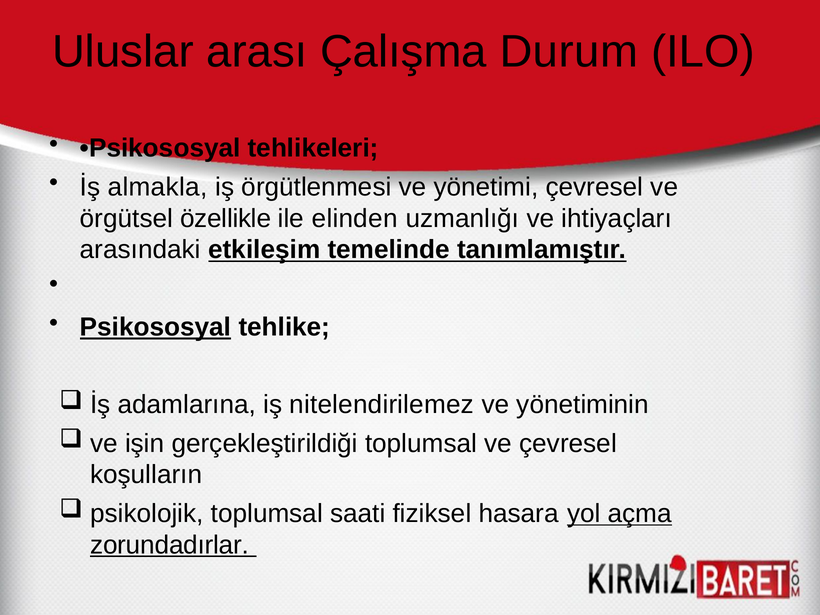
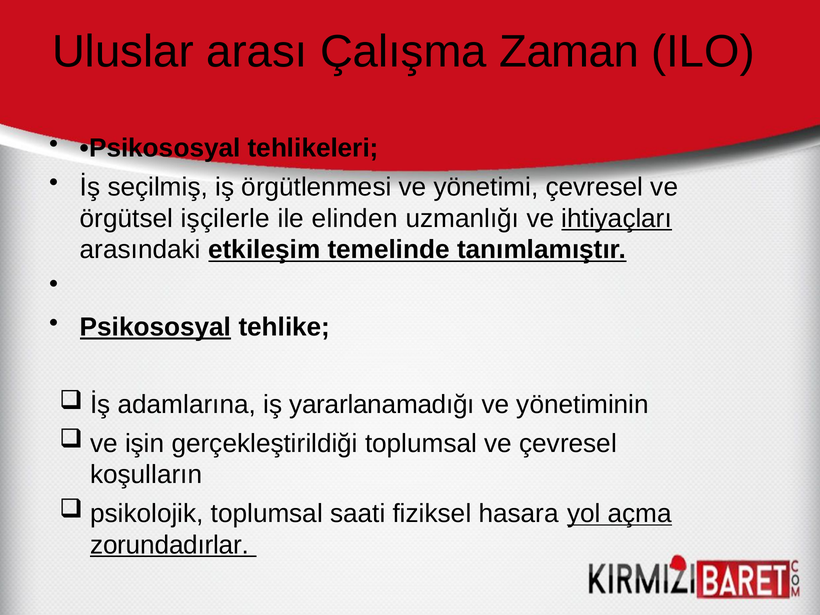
Durum: Durum -> Zaman (569, 52)
almakla: almakla -> seçilmiş (158, 187)
özellikle: özellikle -> işçilerle (225, 218)
ihtiyaçları underline: none -> present (617, 218)
nitelendirilemez: nitelendirilemez -> yararlanamadığı (382, 405)
